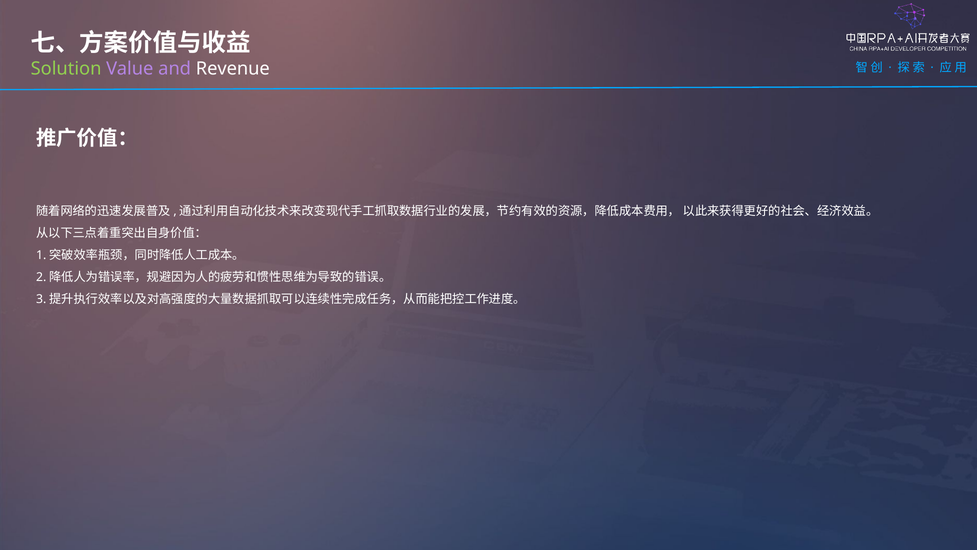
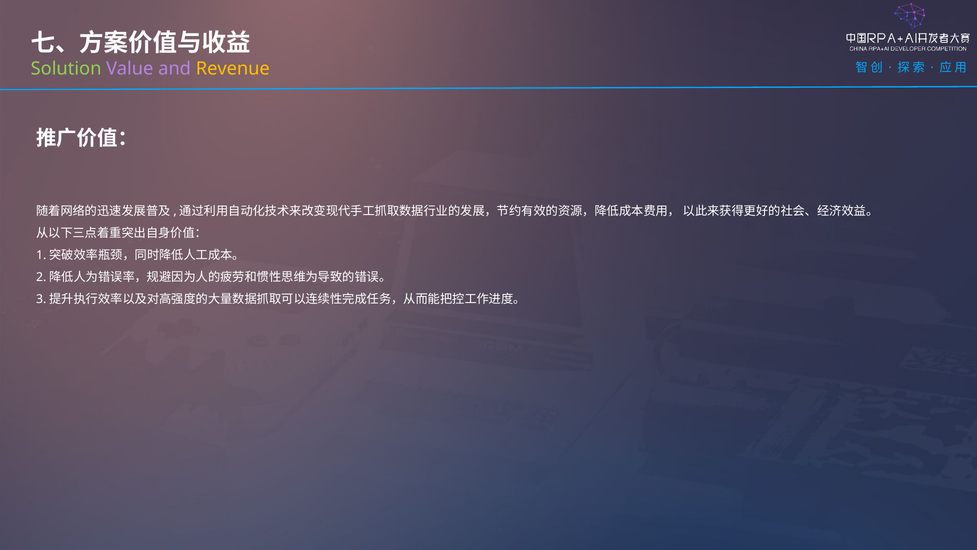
Revenue colour: white -> yellow (233, 69)
